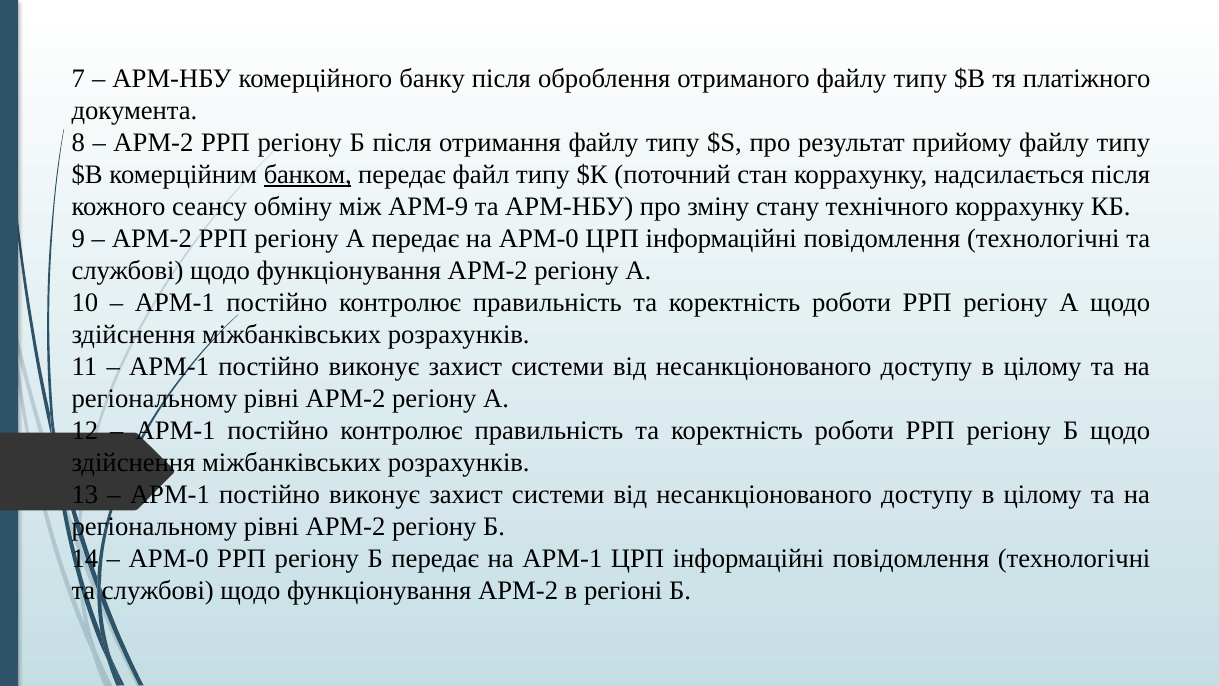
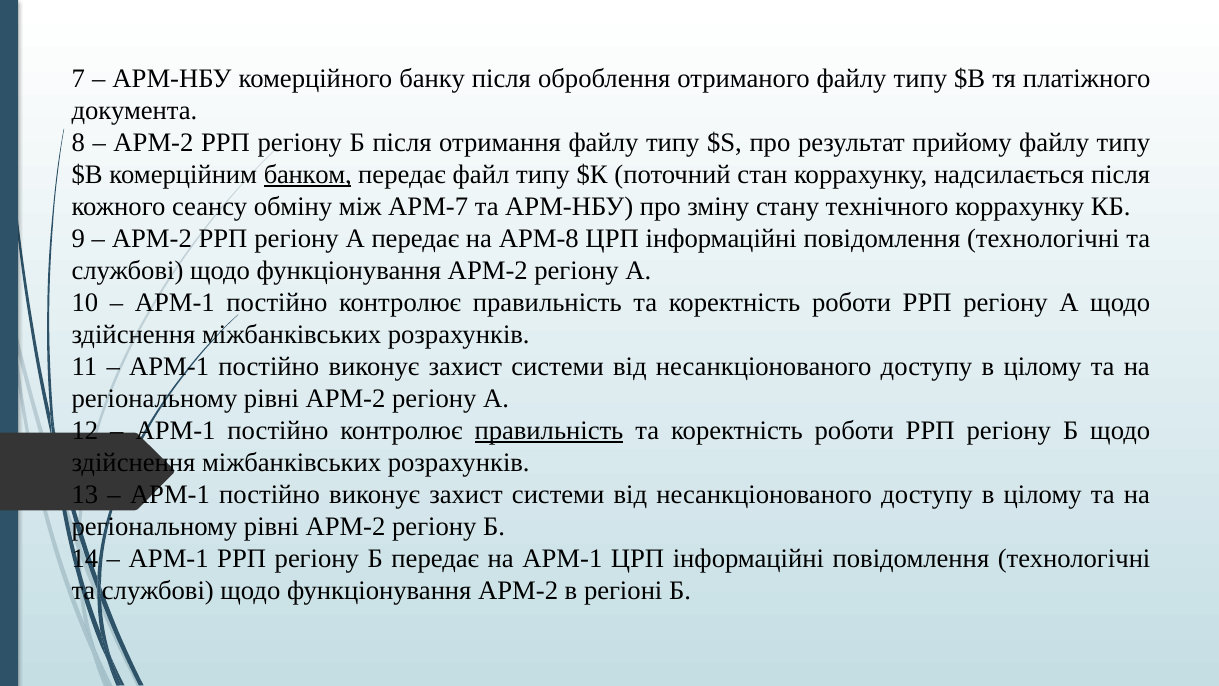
АРМ-9: АРМ-9 -> АРМ-7 (428, 207)
на АРМ-0: АРМ-0 -> АРМ-8 (539, 239)
правильність underline: none -> present (549, 431)
АРМ-0: АРМ-0 -> АРМ-1 (169, 559)
